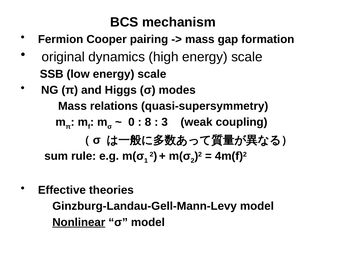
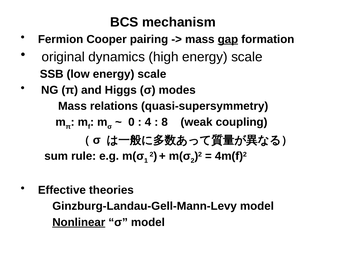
gap underline: none -> present (228, 39)
8: 8 -> 4 (148, 123)
3: 3 -> 8 (165, 123)
